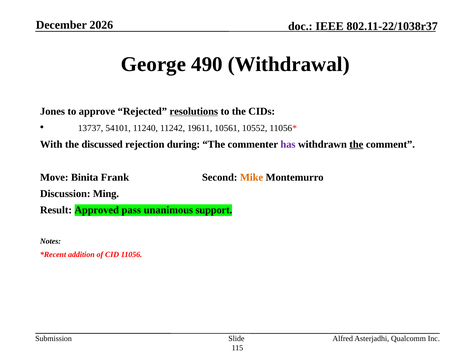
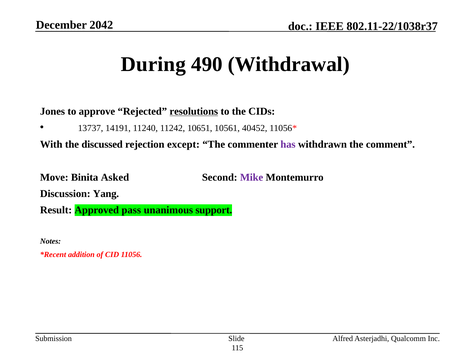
2026: 2026 -> 2042 (101, 25)
George: George -> During (153, 64)
54101: 54101 -> 14191 (118, 128)
19611: 19611 -> 10651 (200, 128)
10552: 10552 -> 40452 (255, 128)
during: during -> except (183, 144)
the underline: present -> none (356, 144)
Frank: Frank -> Asked (115, 177)
Mike colour: orange -> purple (252, 177)
Ming: Ming -> Yang (106, 194)
